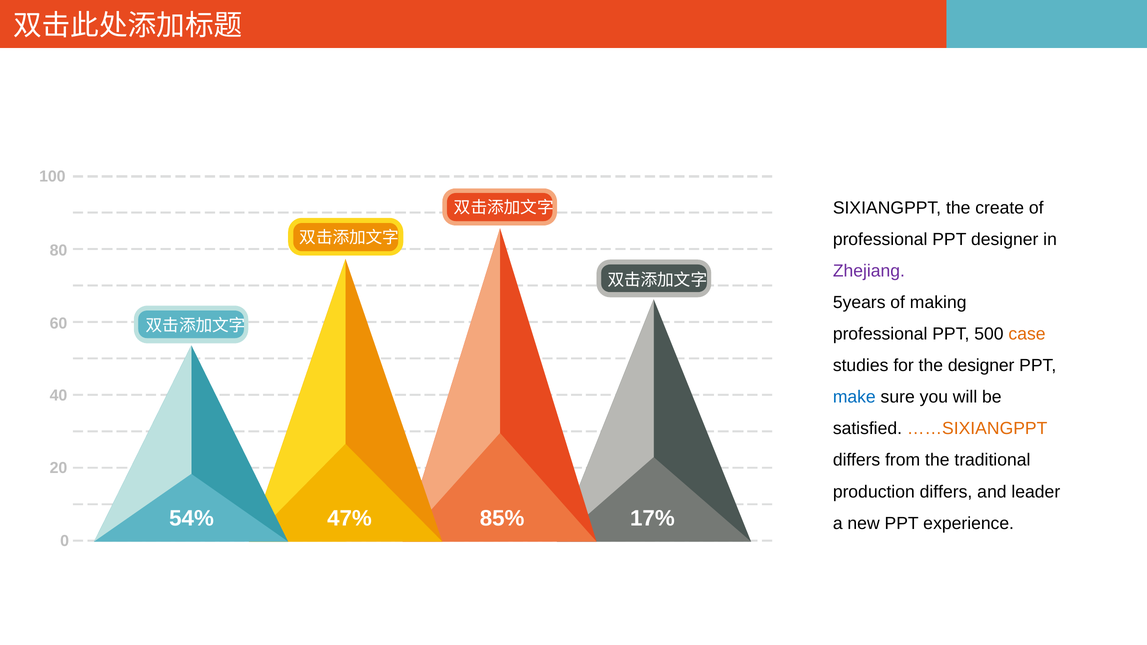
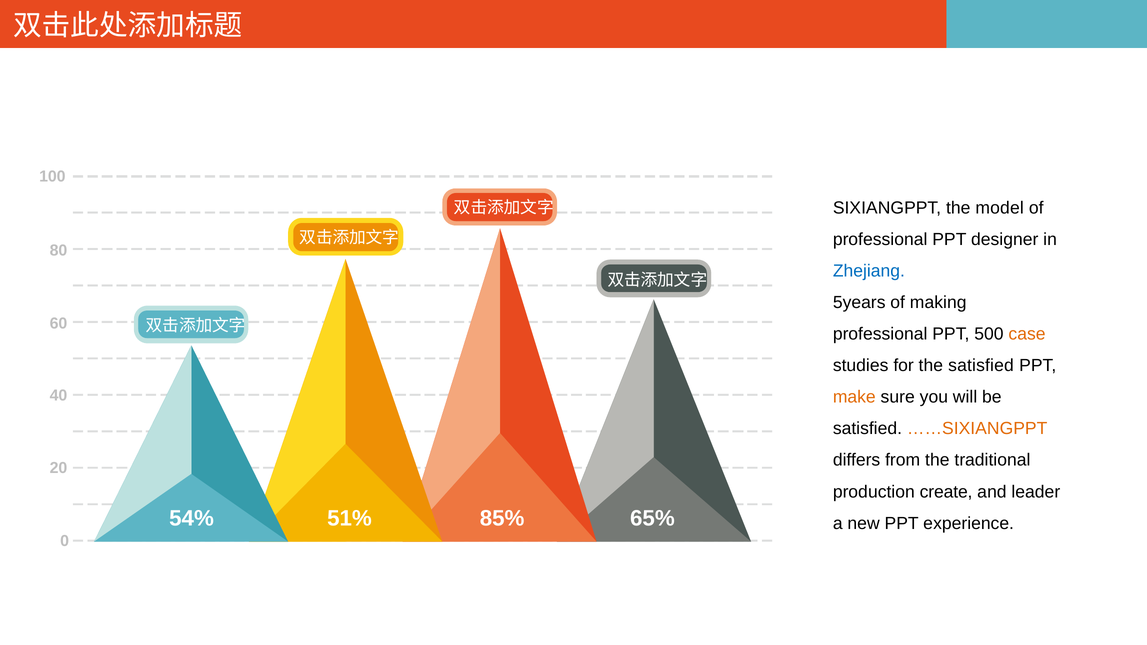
create: create -> model (1000, 208)
Zhejiang colour: purple -> blue (869, 271)
the designer: designer -> satisfied (981, 366)
make colour: blue -> orange (854, 397)
production differs: differs -> create (946, 492)
47%: 47% -> 51% (349, 518)
17%: 17% -> 65% (652, 518)
